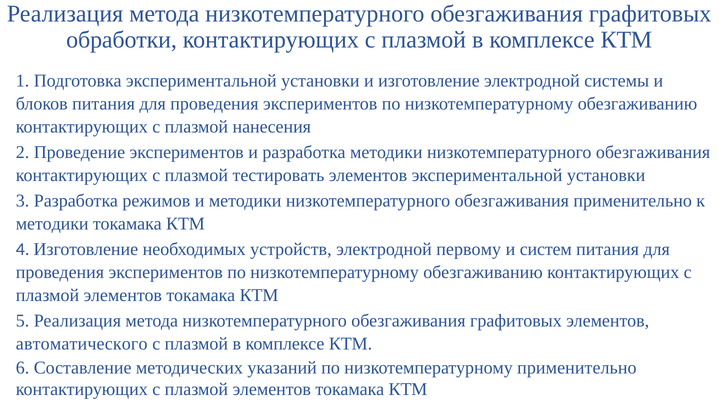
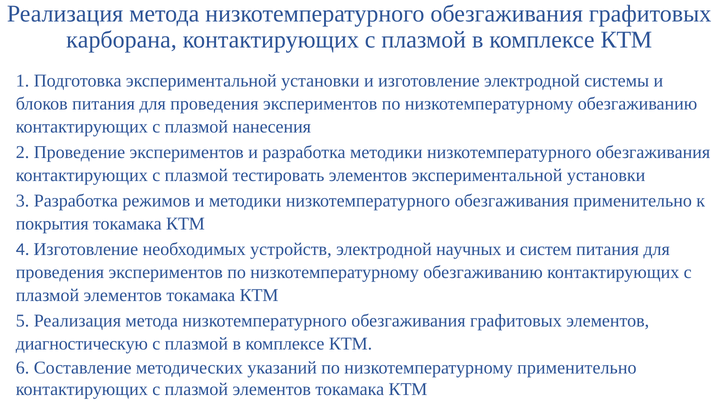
обработки: обработки -> карборана (121, 40)
методики: методики -> покрытия (52, 224)
первому: первому -> научных (469, 249)
автоматического: автоматического -> диагностическую (82, 343)
